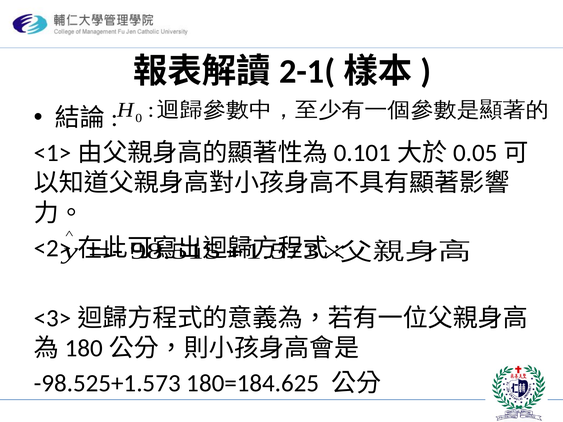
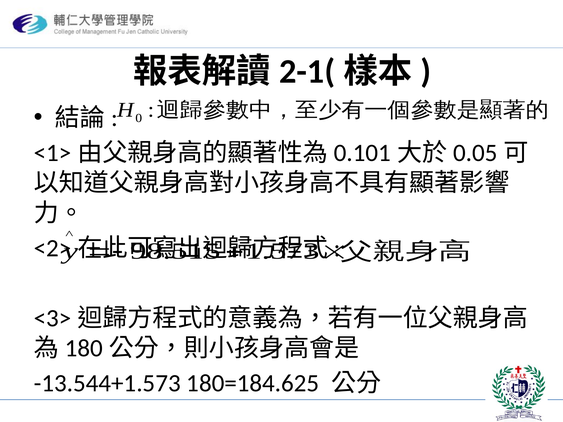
-98.525+1.573: -98.525+1.573 -> -13.544+1.573 (107, 383)
